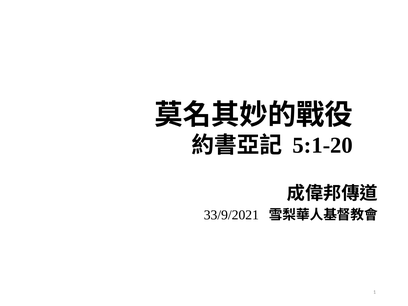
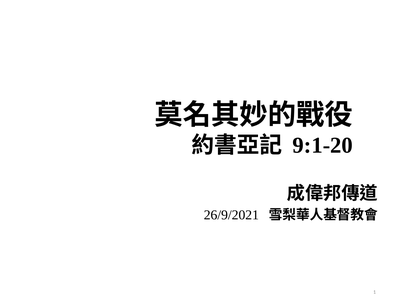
5:1-20: 5:1-20 -> 9:1-20 (323, 145)
33/9/2021: 33/9/2021 -> 26/9/2021 (231, 215)
